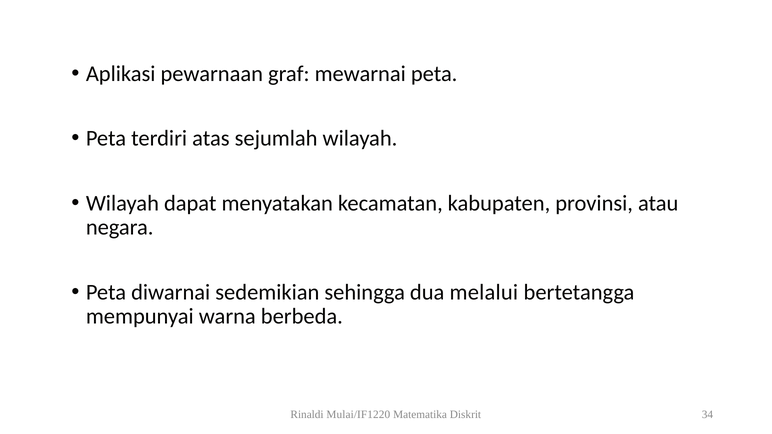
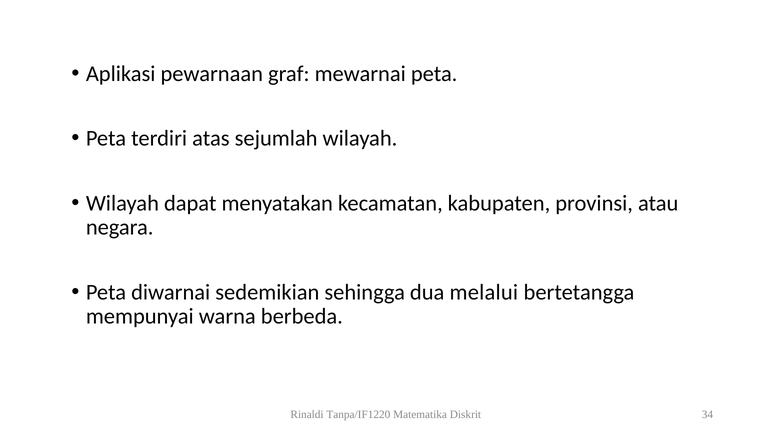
Mulai/IF1220: Mulai/IF1220 -> Tanpa/IF1220 (358, 415)
